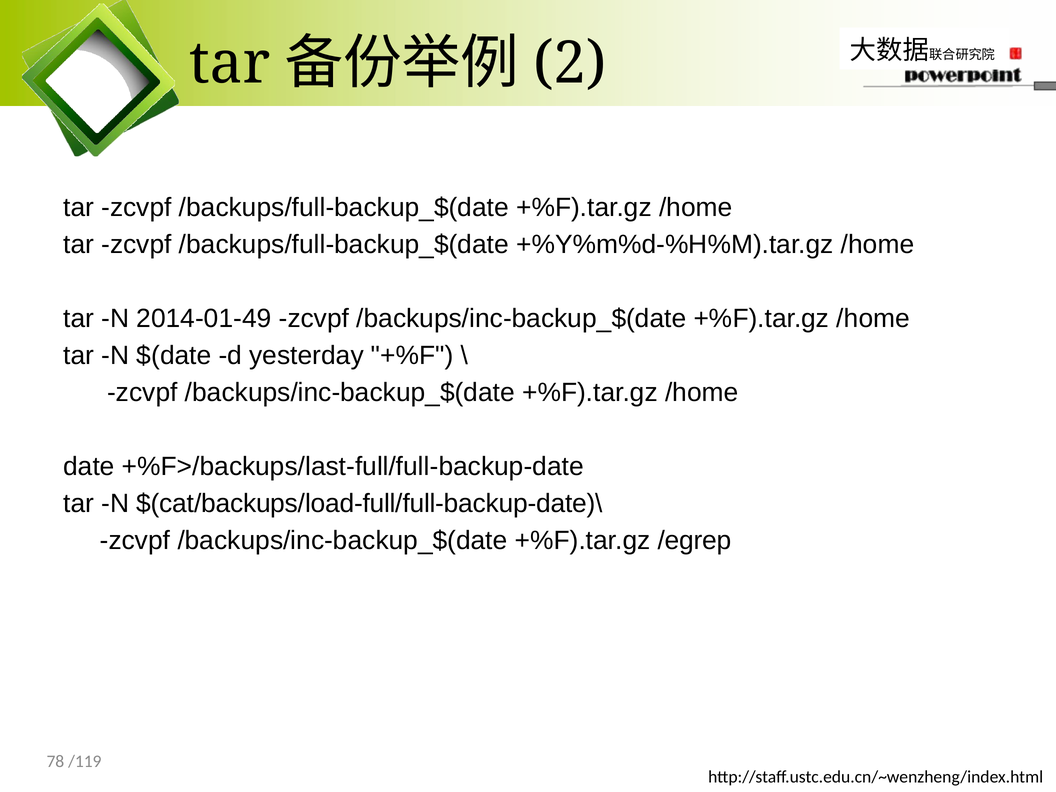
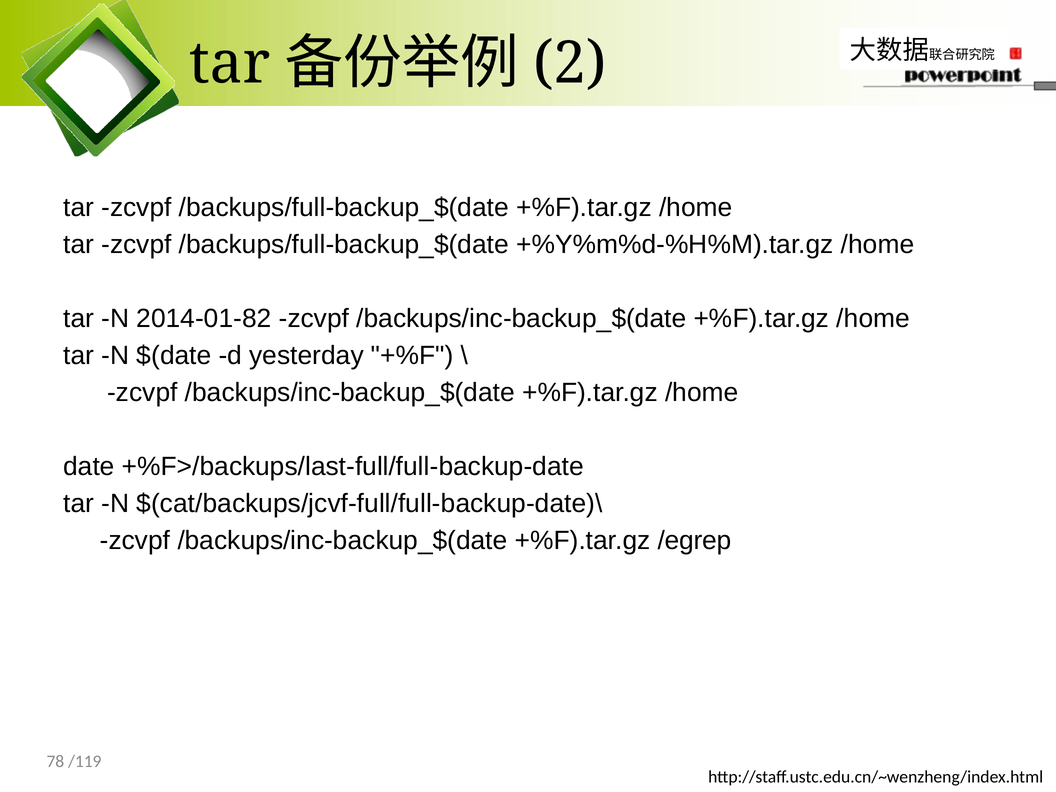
2014-01-49: 2014-01-49 -> 2014-01-82 (204, 319)
$(cat/backups/load-full/full-backup-date)\: $(cat/backups/load-full/full-backup-date)\ -> $(cat/backups/jcvf-full/full-backup-date)\ (369, 503)
